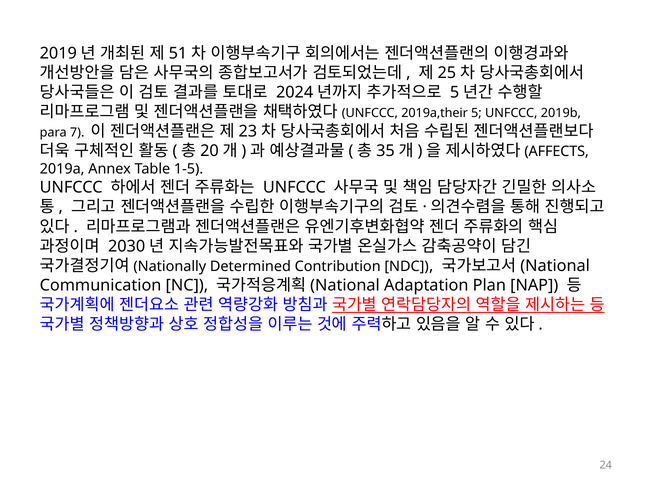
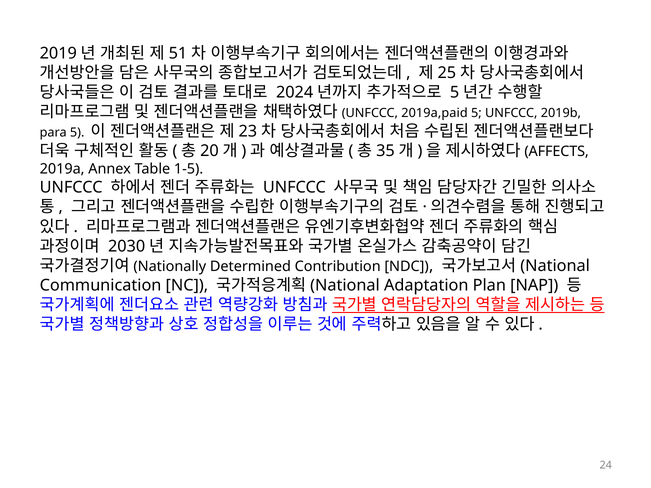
2019a,their: 2019a,their -> 2019a,paid (434, 113)
para 7: 7 -> 5 (77, 132)
